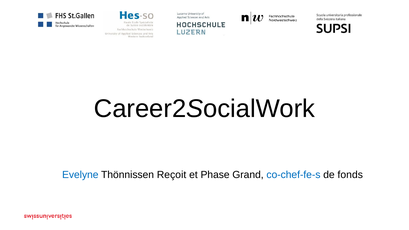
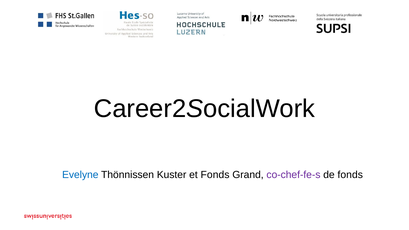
Reçoit: Reçoit -> Kuster (172, 175)
et Phase: Phase -> Fonds (215, 175)
co-chef-fe-s colour: blue -> purple (293, 175)
